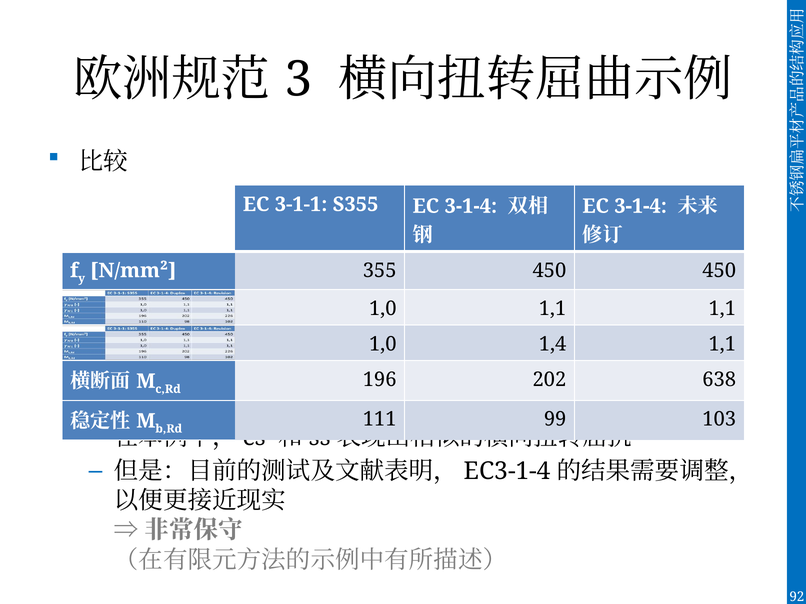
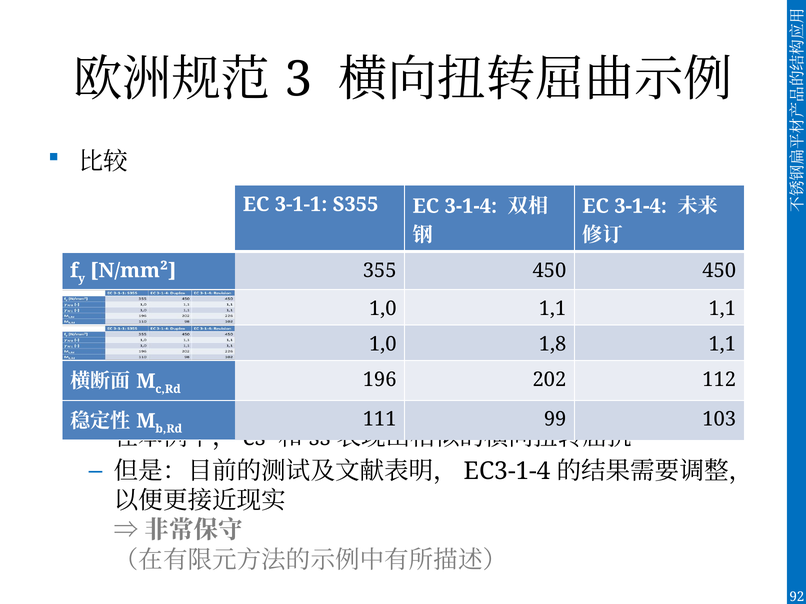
1,4: 1,4 -> 1,8 (553, 344)
638: 638 -> 112 (719, 380)
